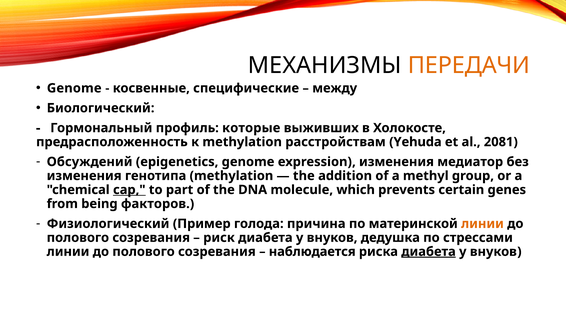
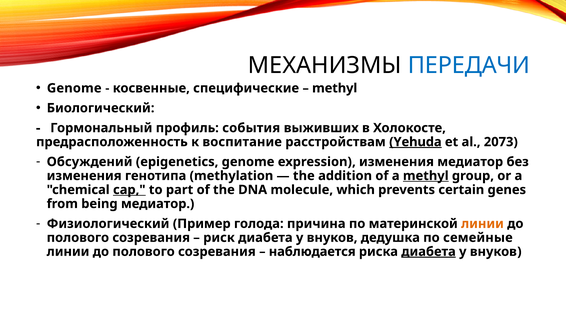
ПЕРЕДАЧИ colour: orange -> blue (469, 65)
между: между -> methyl (335, 88)
которые: которые -> события (251, 128)
к methylation: methylation -> воспитание (242, 142)
Yehuda underline: none -> present (415, 142)
2081: 2081 -> 2073 (501, 142)
methyl underline: none -> present (426, 176)
being факторов: факторов -> медиатор (158, 204)
стрессами: стрессами -> семейные (478, 238)
